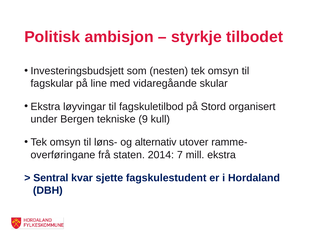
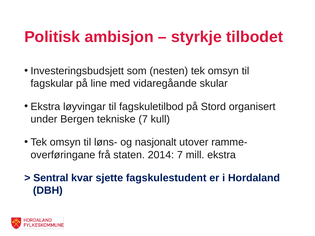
tekniske 9: 9 -> 7 (143, 119)
alternativ: alternativ -> nasjonalt (156, 142)
